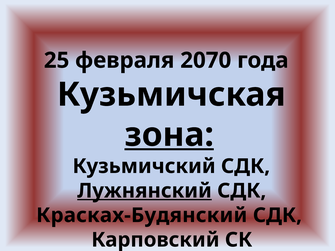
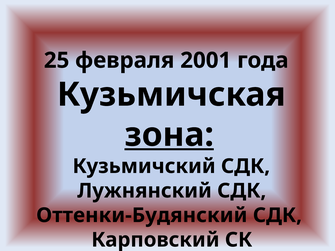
2070: 2070 -> 2001 (206, 60)
Лужнянский underline: present -> none (145, 191)
Красках-Будянский: Красках-Будянский -> Оттенки-Будянский (142, 216)
